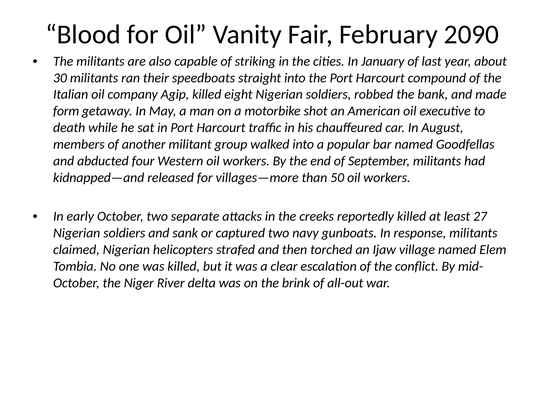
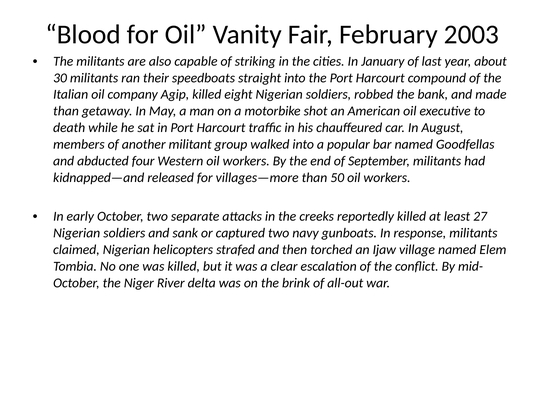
2090: 2090 -> 2003 (471, 34)
form: form -> than (66, 111)
